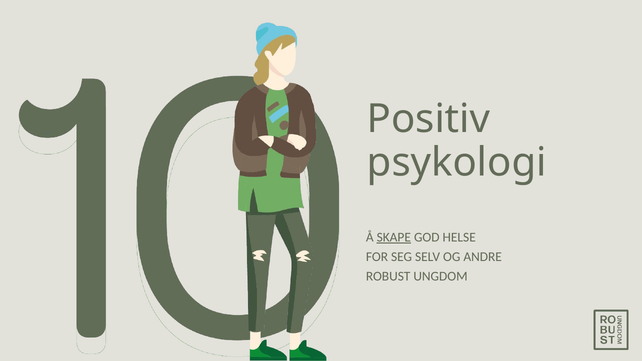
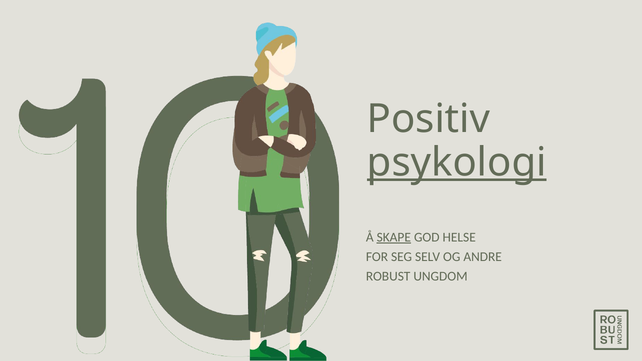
psykologi underline: none -> present (457, 162)
